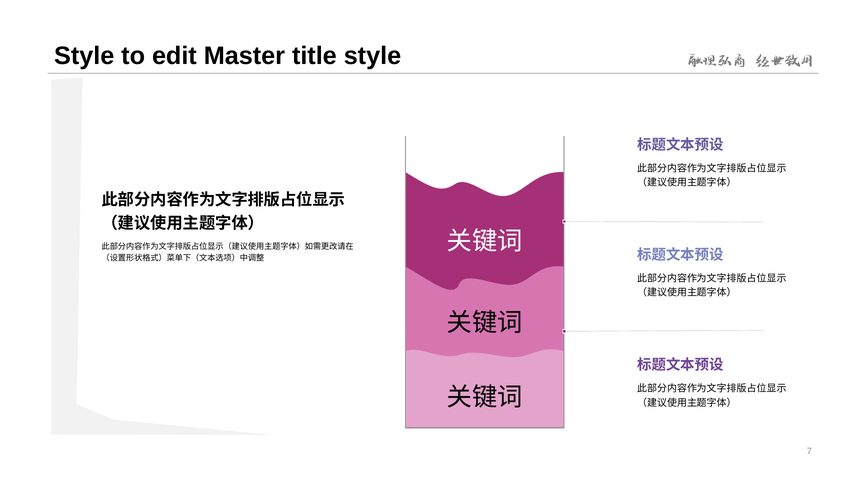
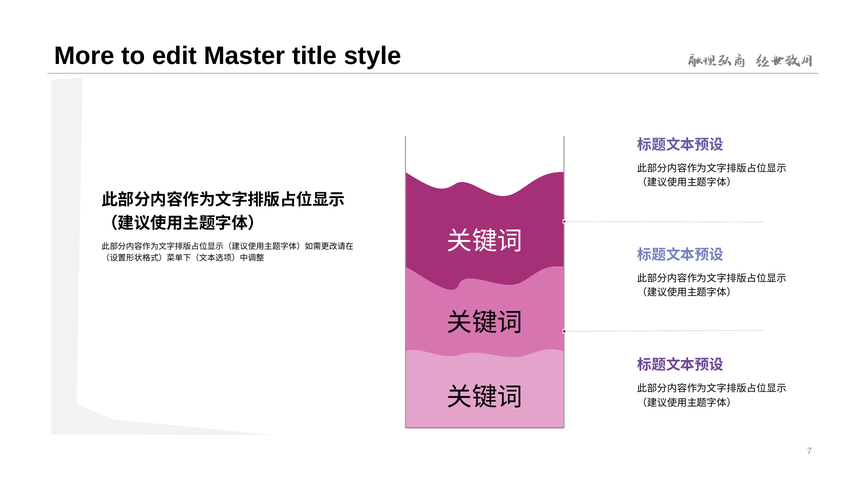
Style: Style -> More (84, 56)
